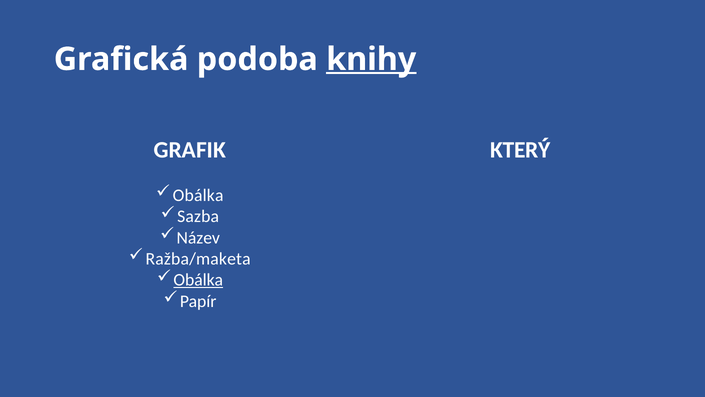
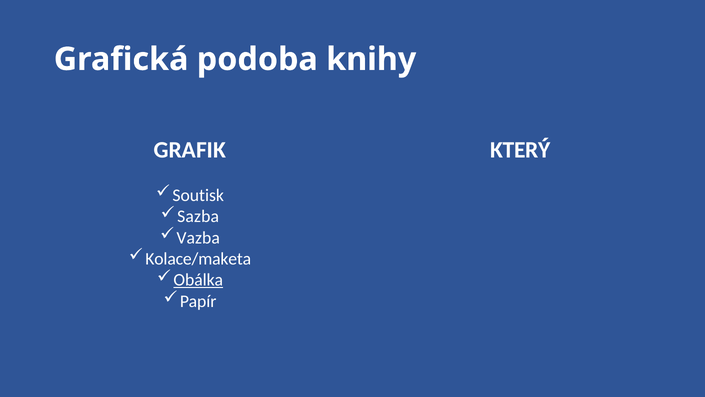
knihy underline: present -> none (371, 59)
Obálka: Obálka -> Soutisk (198, 195)
Název: Název -> Vazba (198, 237)
Ražba/maketa: Ražba/maketa -> Kolace/maketa (198, 259)
